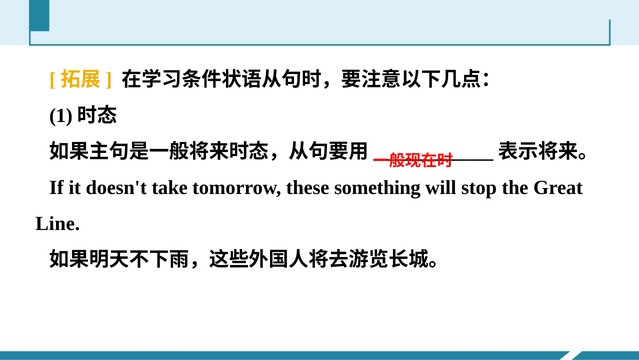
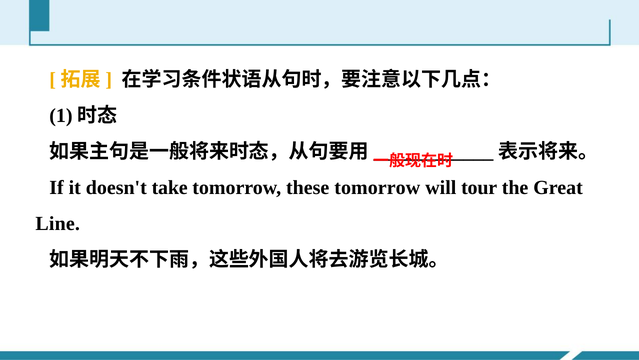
these something: something -> tomorrow (377, 187)
stop: stop -> tour (479, 187)
